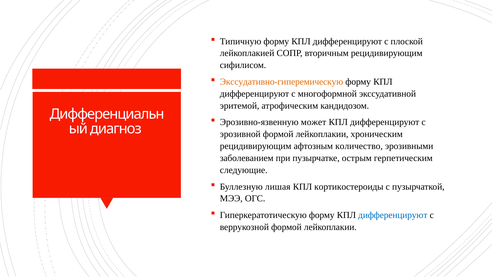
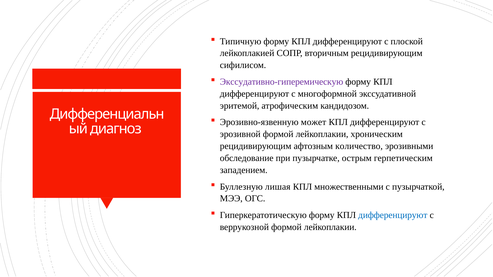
Экссудативно-гиперемическую colour: orange -> purple (282, 82)
заболеванием: заболеванием -> обследование (247, 158)
следующие: следующие -> западением (244, 170)
кортикостероиды: кортикостероиды -> множественными (349, 187)
